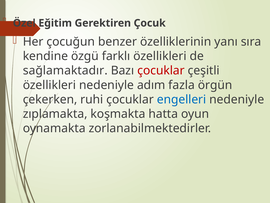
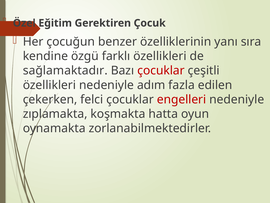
örgün: örgün -> edilen (215, 85)
ruhi: ruhi -> felci (92, 99)
engelleri colour: blue -> red (182, 99)
